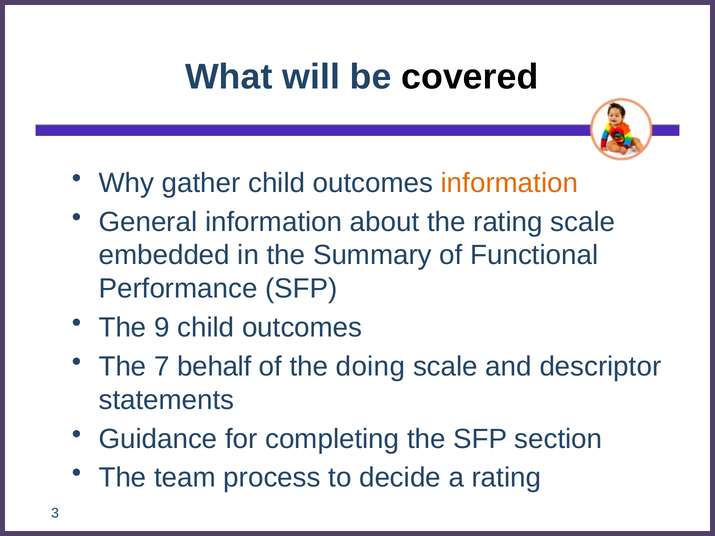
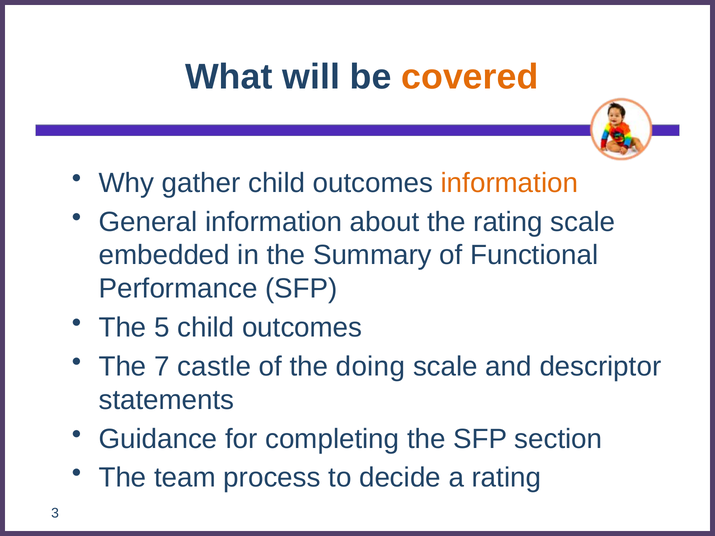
covered colour: black -> orange (470, 77)
9: 9 -> 5 (162, 328)
behalf: behalf -> castle (214, 367)
